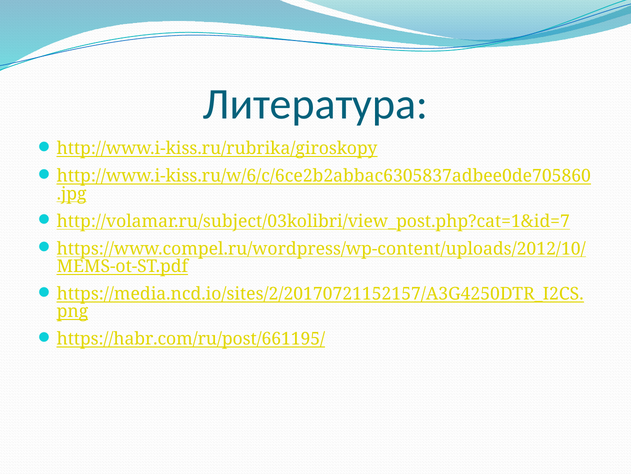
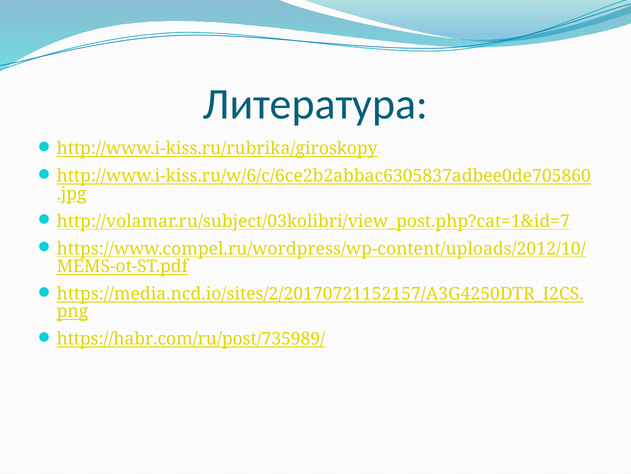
https://habr.com/ru/post/661195/: https://habr.com/ru/post/661195/ -> https://habr.com/ru/post/735989/ (191, 338)
